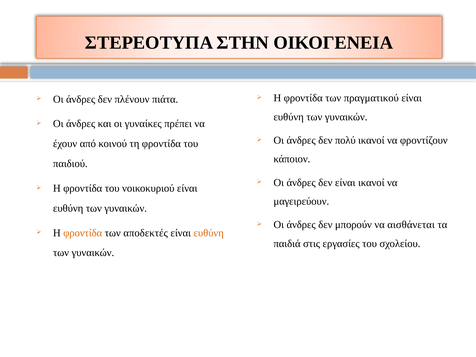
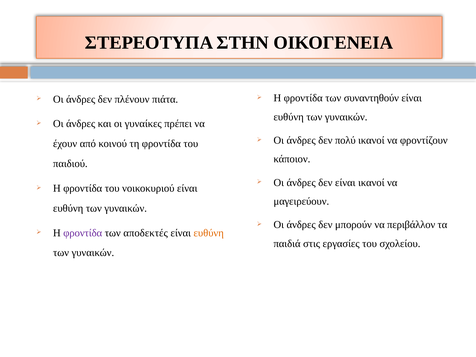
πραγματικού: πραγματικού -> συναντηθούν (371, 98)
αισθάνεται: αισθάνεται -> περιβάλλον (411, 225)
φροντίδα colour: orange -> purple (83, 233)
